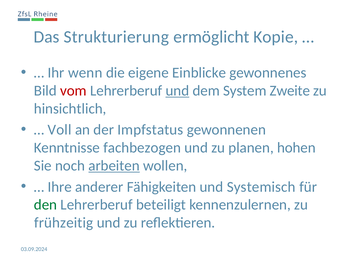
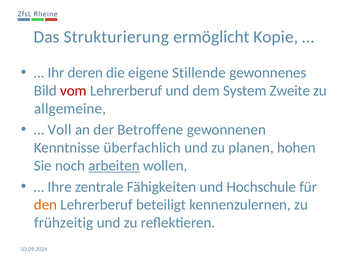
wenn: wenn -> deren (85, 73)
Einblicke: Einblicke -> Stillende (199, 73)
und underline: present -> none (177, 91)
hinsichtlich: hinsichtlich -> allgemeine (70, 109)
Impfstatus: Impfstatus -> Betroffene (150, 130)
fachbezogen: fachbezogen -> überfachlich (142, 148)
anderer: anderer -> zentrale (99, 187)
Systemisch: Systemisch -> Hochschule (261, 187)
den colour: green -> orange (46, 205)
